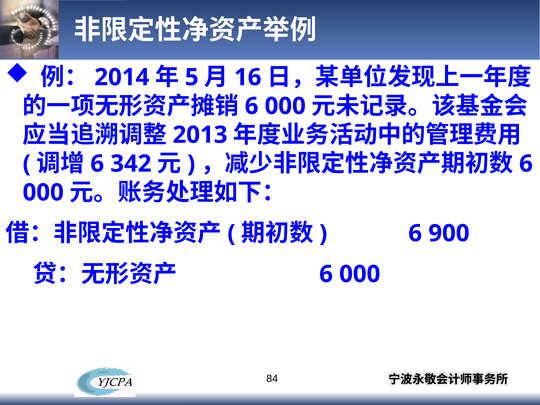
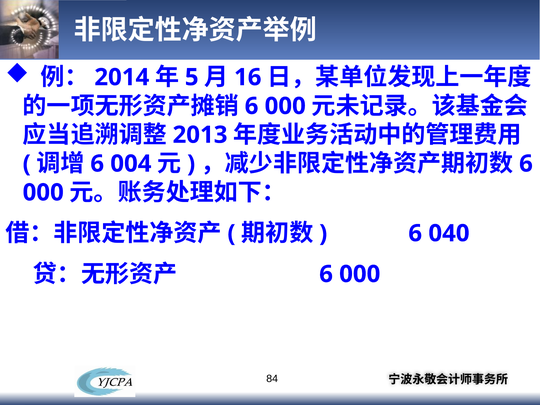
342: 342 -> 004 (131, 164)
900: 900 -> 040 (449, 233)
